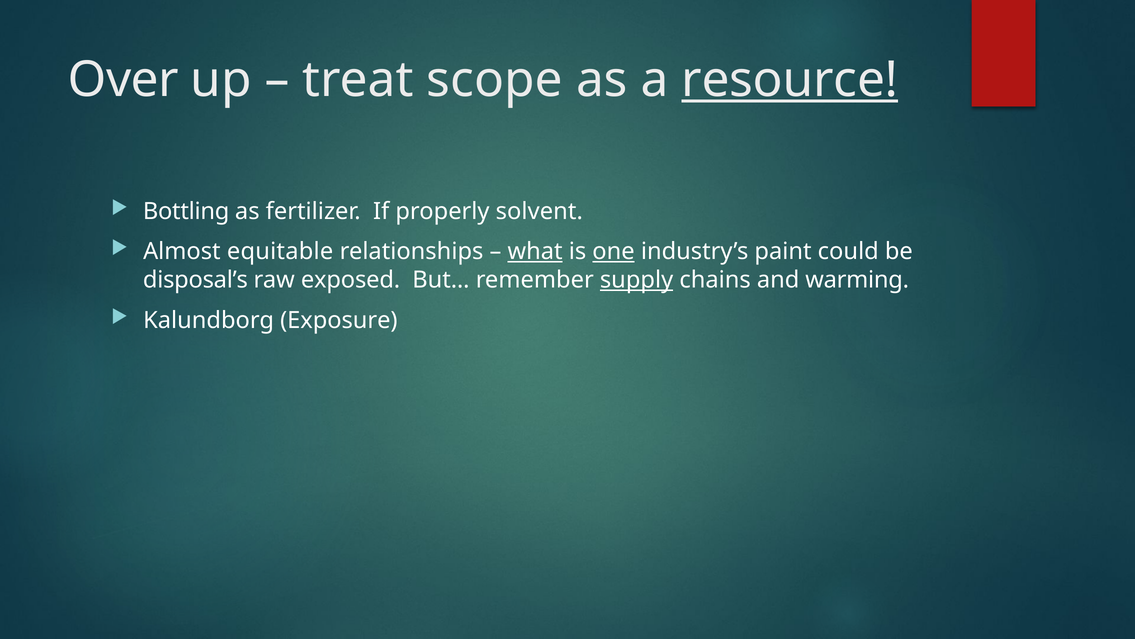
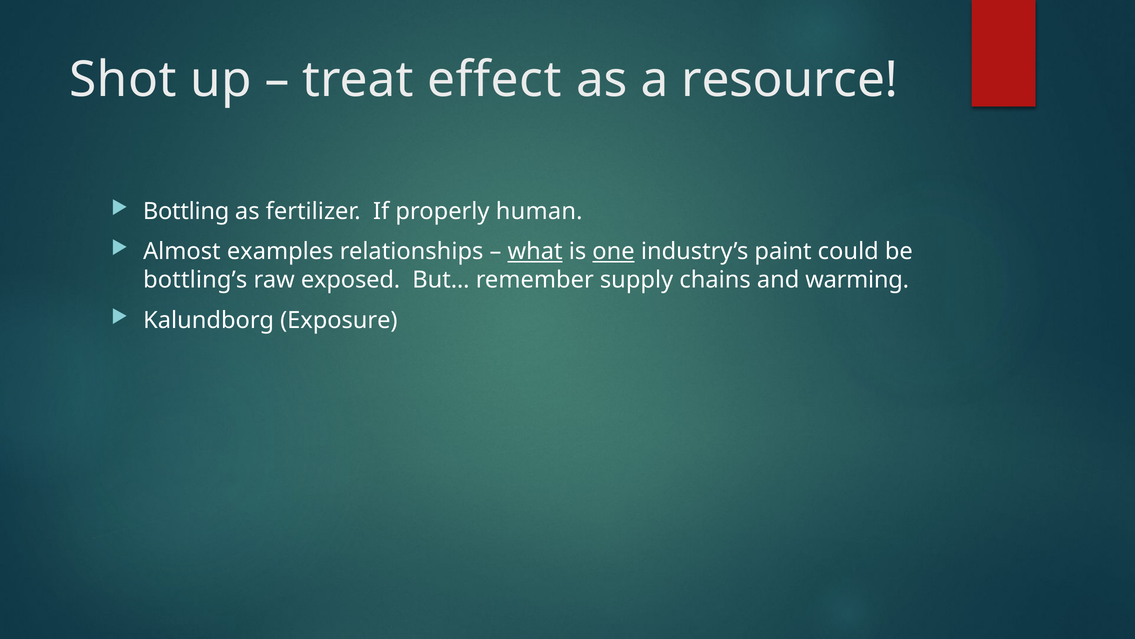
Over: Over -> Shot (123, 80)
scope: scope -> effect (495, 80)
resource underline: present -> none (790, 80)
solvent: solvent -> human (539, 211)
equitable: equitable -> examples (280, 251)
disposal’s: disposal’s -> bottling’s (195, 280)
supply underline: present -> none (637, 280)
